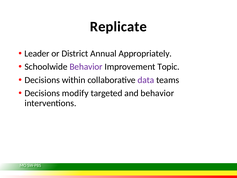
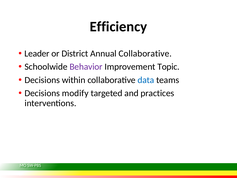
Replicate: Replicate -> Efficiency (118, 27)
Annual Appropriately: Appropriately -> Collaborative (145, 53)
data colour: purple -> blue (146, 80)
and behavior: behavior -> practices (157, 93)
